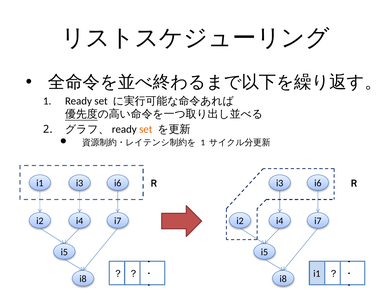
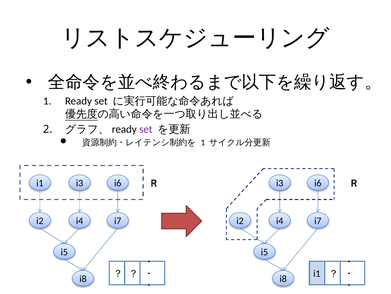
set colour: orange -> purple (146, 129)
